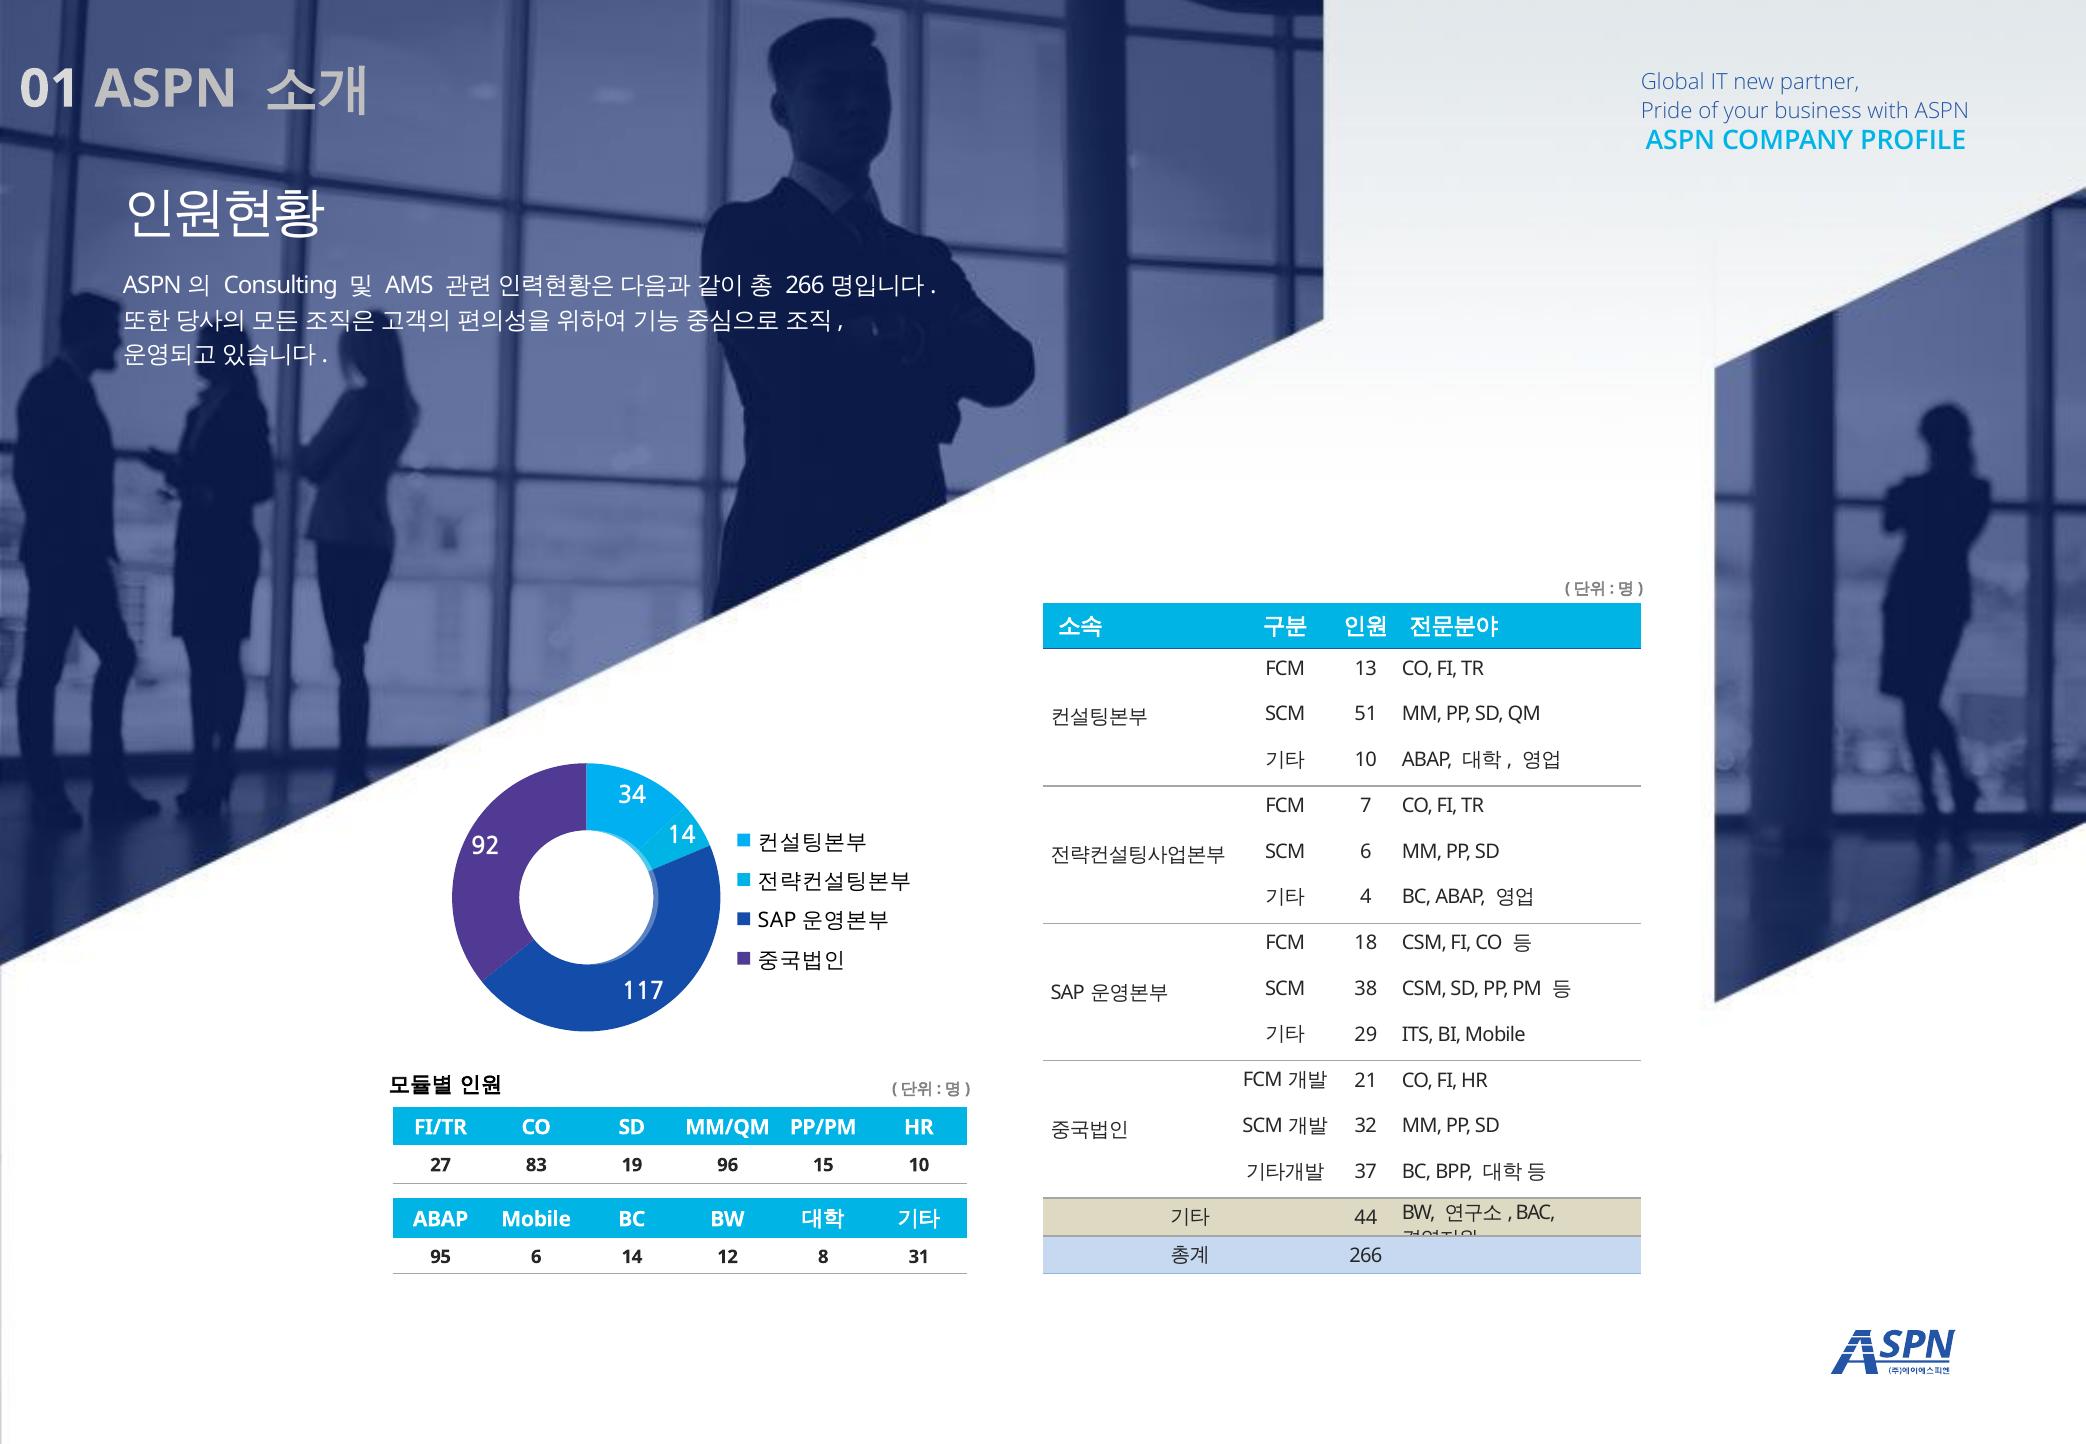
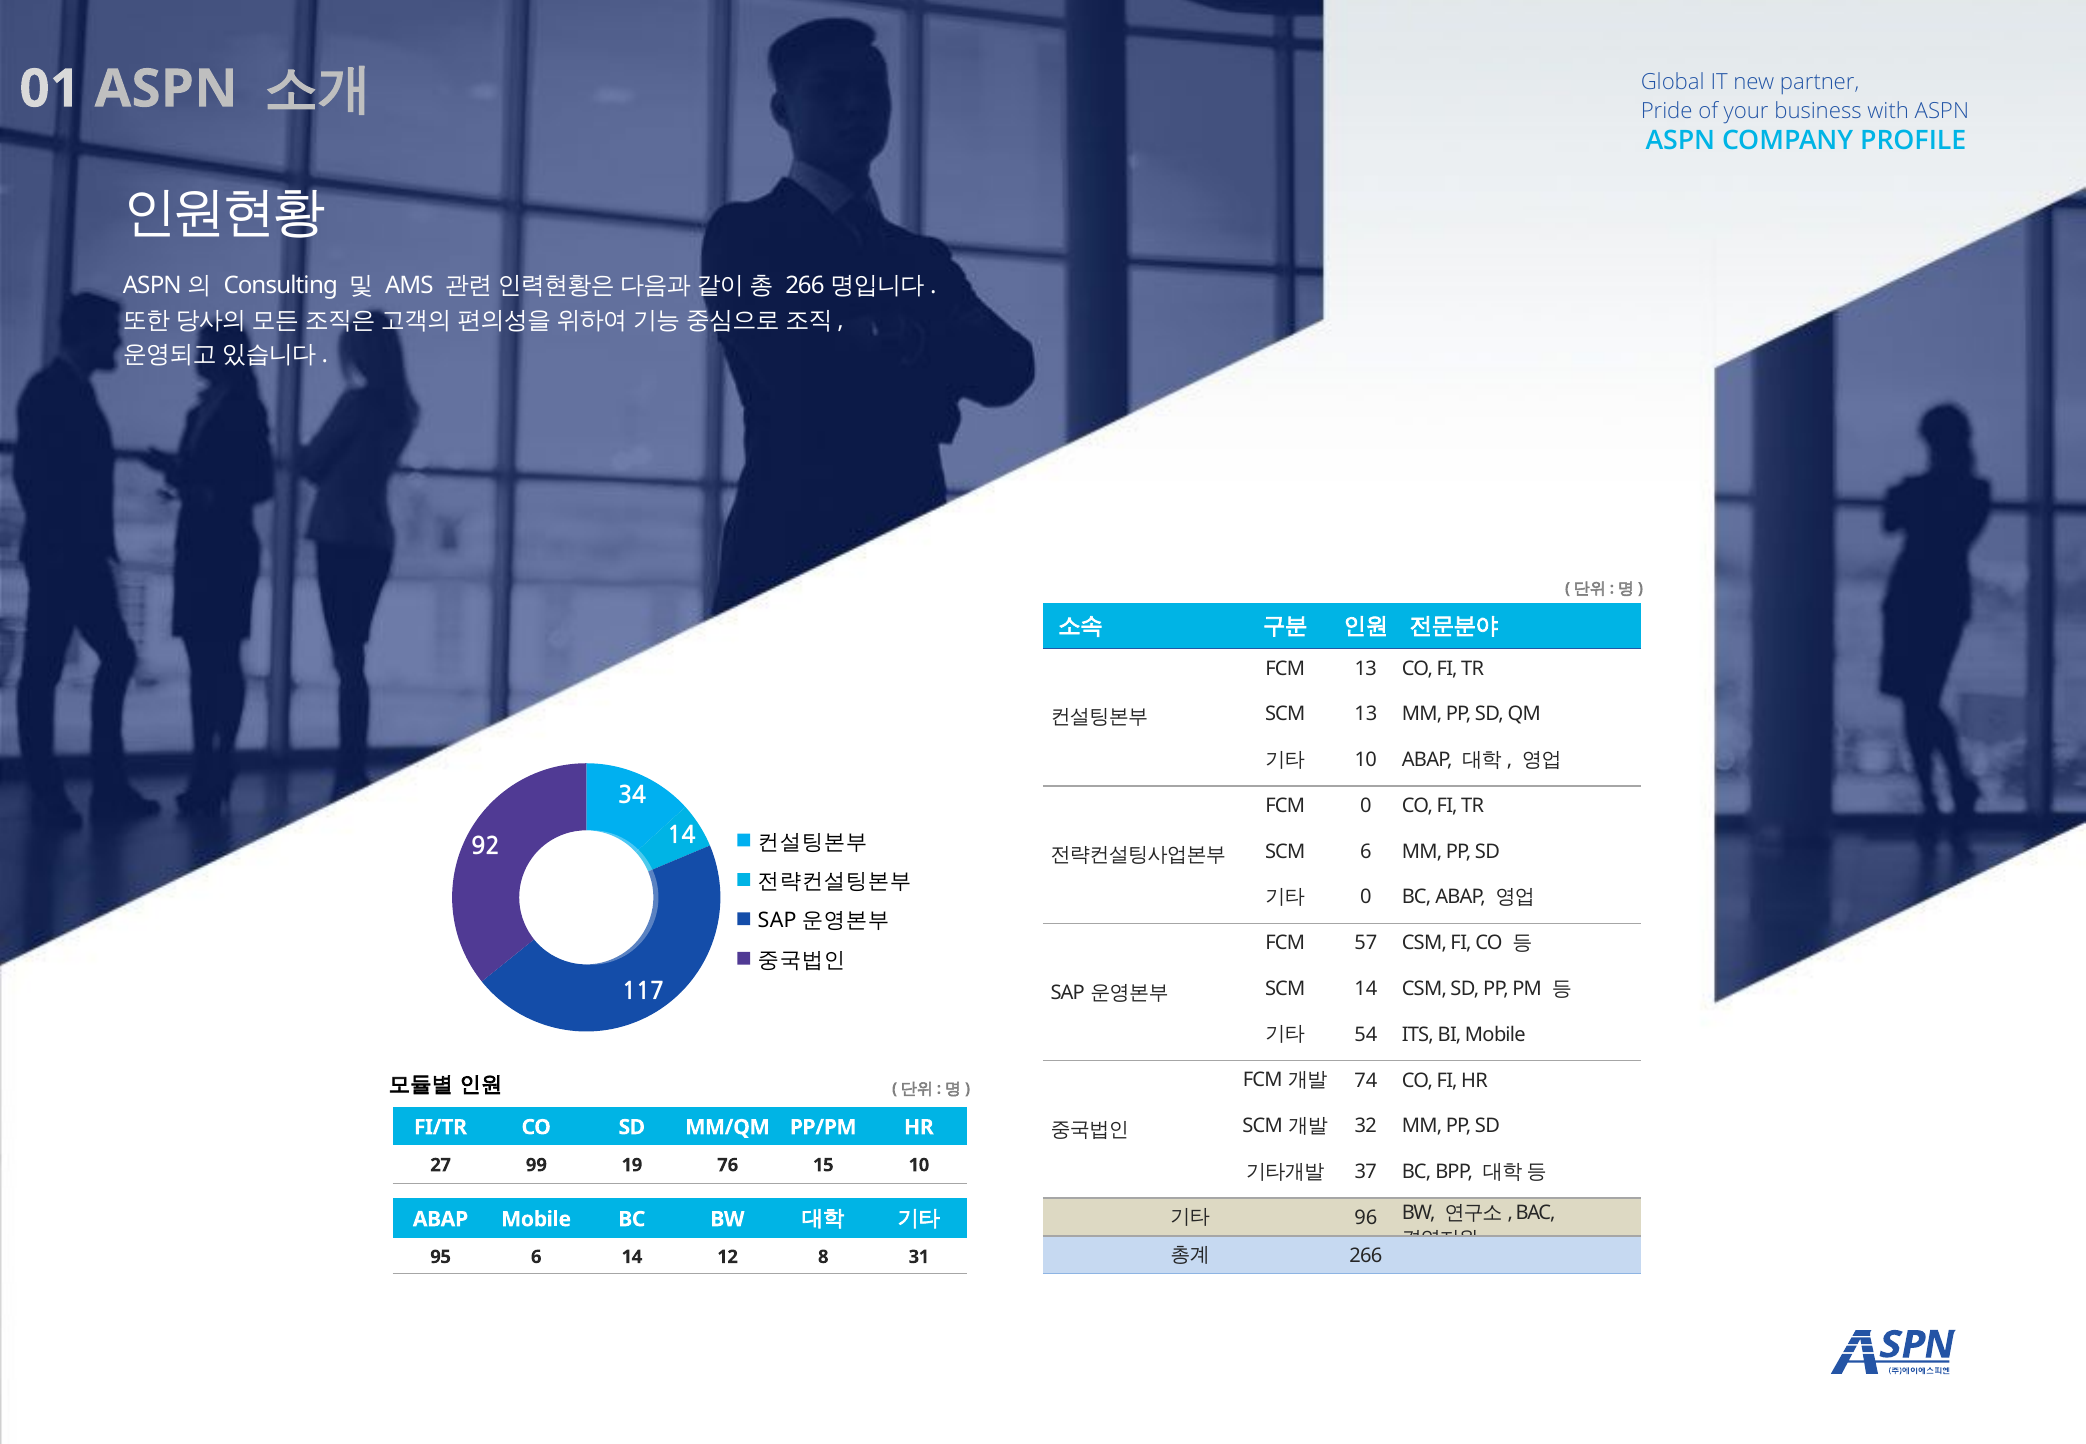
SCM 51: 51 -> 13 (1366, 714)
FCM 7: 7 -> 0 (1366, 806)
4: 4 -> 0 (1366, 897)
18: 18 -> 57 (1366, 943)
SCM 38: 38 -> 14 (1366, 989)
29: 29 -> 54 (1366, 1035)
21: 21 -> 74 (1366, 1081)
83: 83 -> 99 (536, 1165)
96: 96 -> 76 (728, 1165)
44: 44 -> 96 (1366, 1218)
